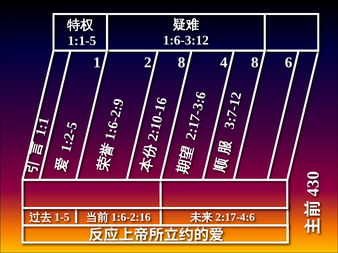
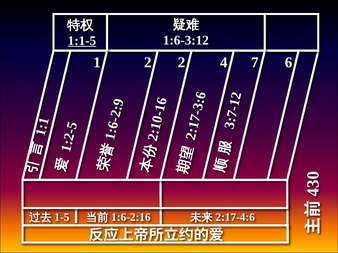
1:1-5 underline: none -> present (82, 41)
2 8: 8 -> 2 (182, 62)
4 8: 8 -> 7 (255, 62)
